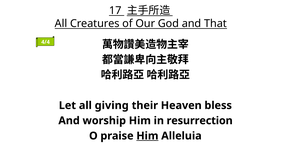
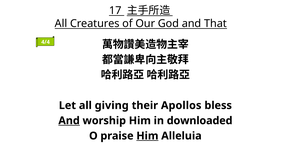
Heaven: Heaven -> Apollos (181, 105)
And underline: none -> present (69, 120)
resurrection: resurrection -> downloaded (200, 120)
